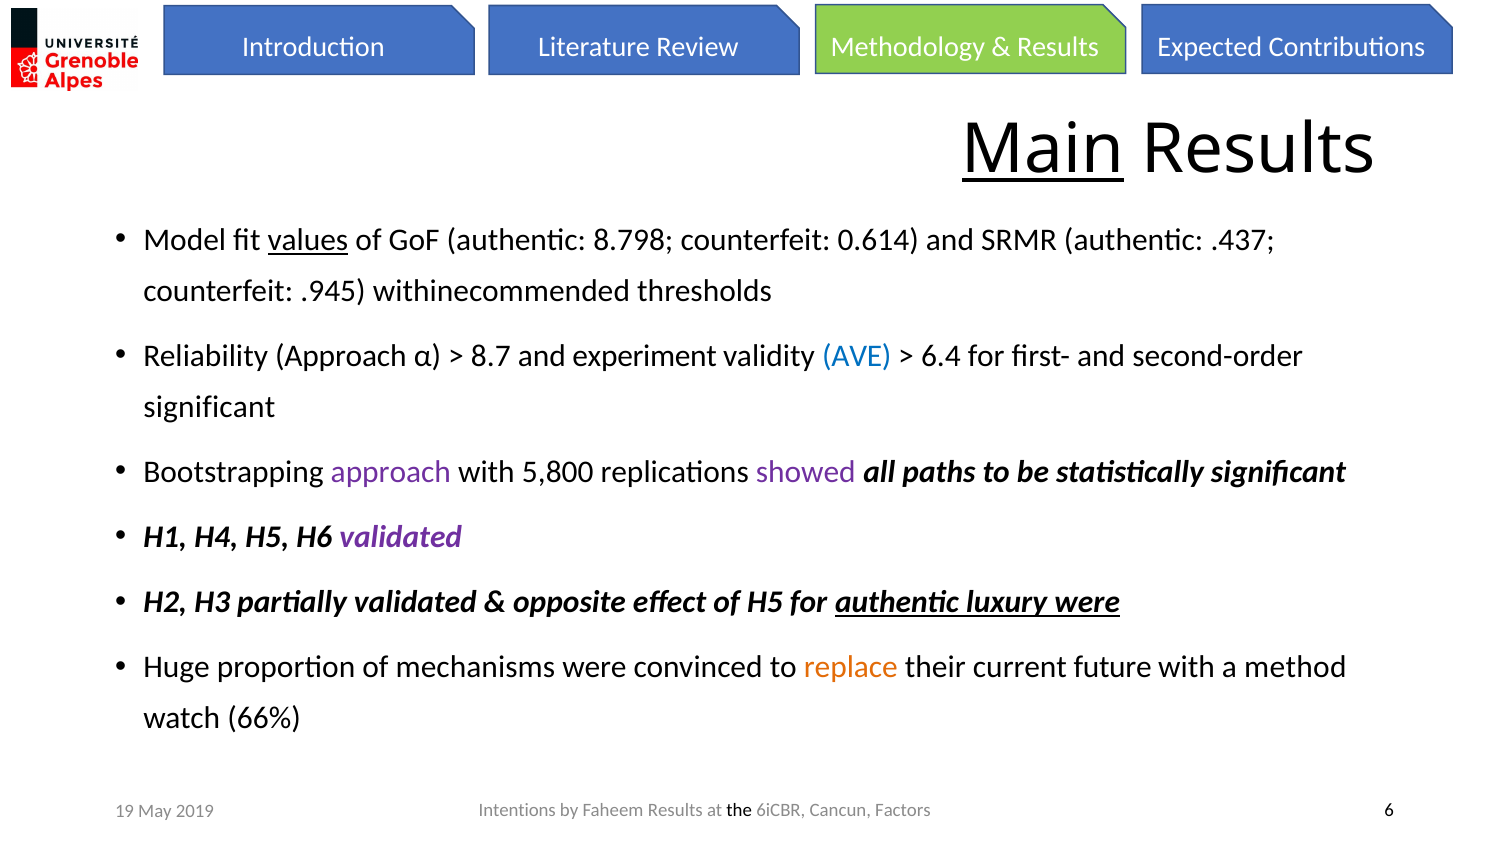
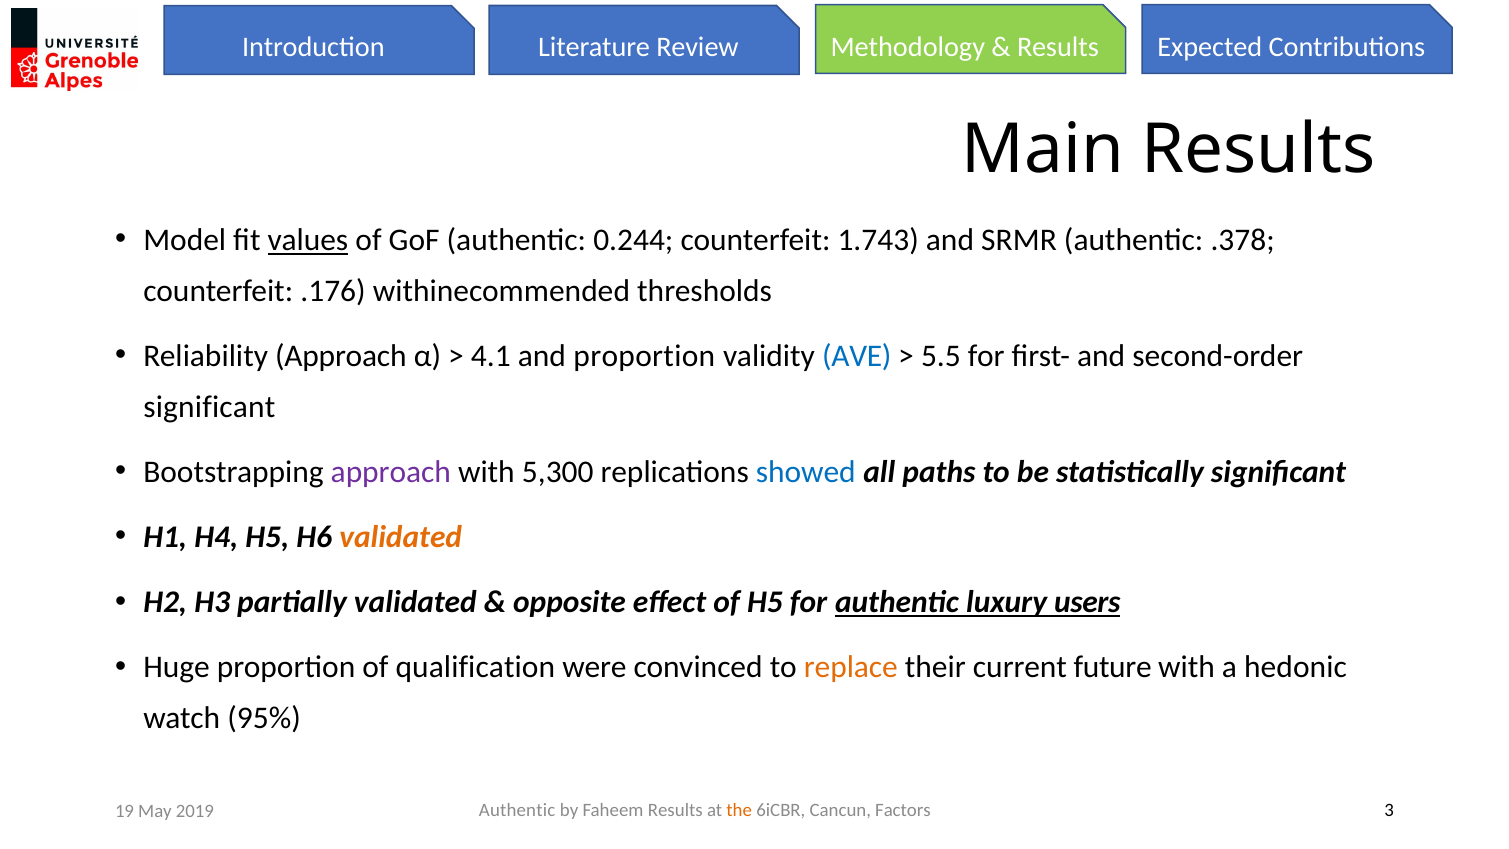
Main underline: present -> none (1043, 150)
8.798: 8.798 -> 0.244 (633, 240)
0.614: 0.614 -> 1.743 (878, 240)
.437: .437 -> .378 (1243, 240)
.945: .945 -> .176 (333, 291)
8.7: 8.7 -> 4.1 (491, 356)
and experiment: experiment -> proportion (644, 356)
6.4: 6.4 -> 5.5 (941, 356)
5,800: 5,800 -> 5,300 (558, 472)
showed colour: purple -> blue (806, 472)
validated colour: purple -> orange (401, 537)
luxury were: were -> users (1087, 602)
mechanisms: mechanisms -> qualification (475, 667)
method: method -> hedonic (1295, 667)
66%: 66% -> 95% (264, 718)
Intentions: Intentions -> Authentic (517, 810)
the colour: black -> orange (739, 810)
6: 6 -> 3 (1389, 810)
